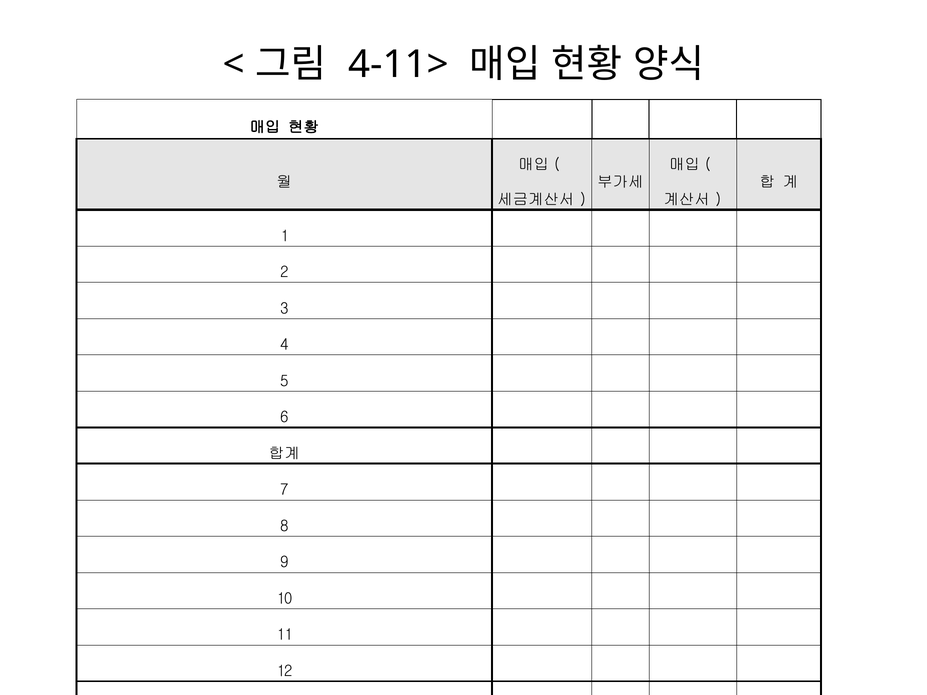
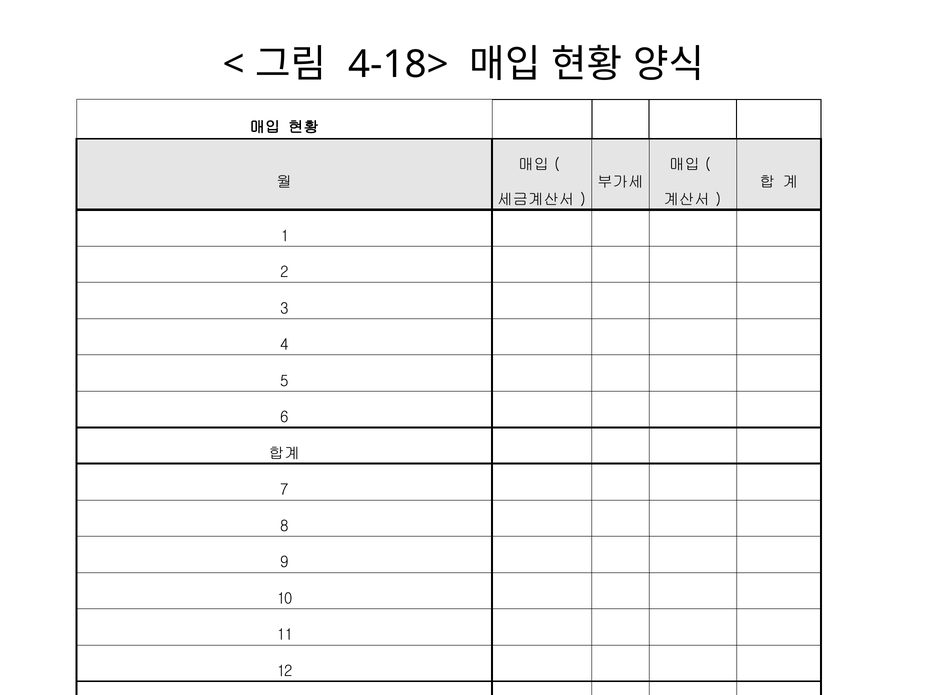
4-11>: 4-11> -> 4-18> (399, 65)
